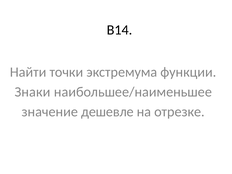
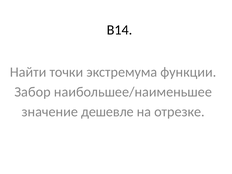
Знаки: Знаки -> Забор (33, 92)
